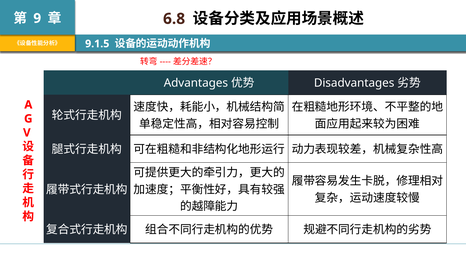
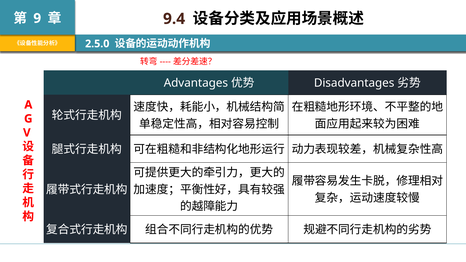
6.8: 6.8 -> 9.4 (174, 19)
9.1.5: 9.1.5 -> 2.5.0 (97, 44)
